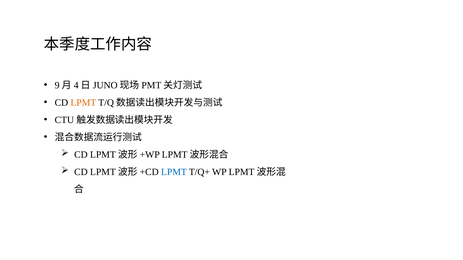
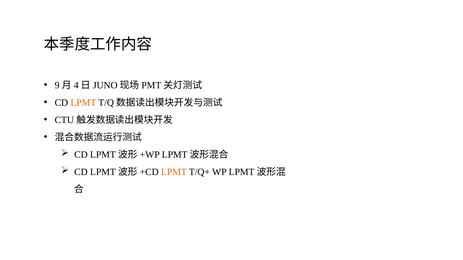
LPMT colour: blue -> orange (174, 172)
